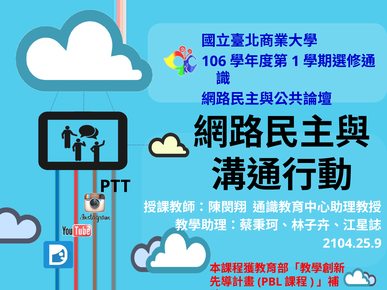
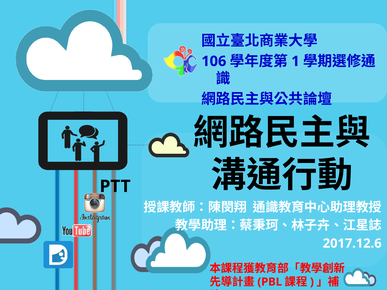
2104.25.9: 2104.25.9 -> 2017.12.6 (352, 244)
